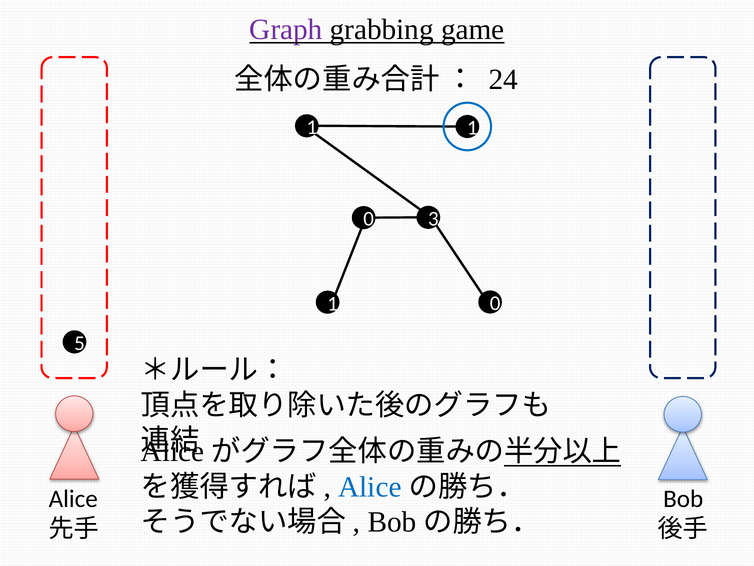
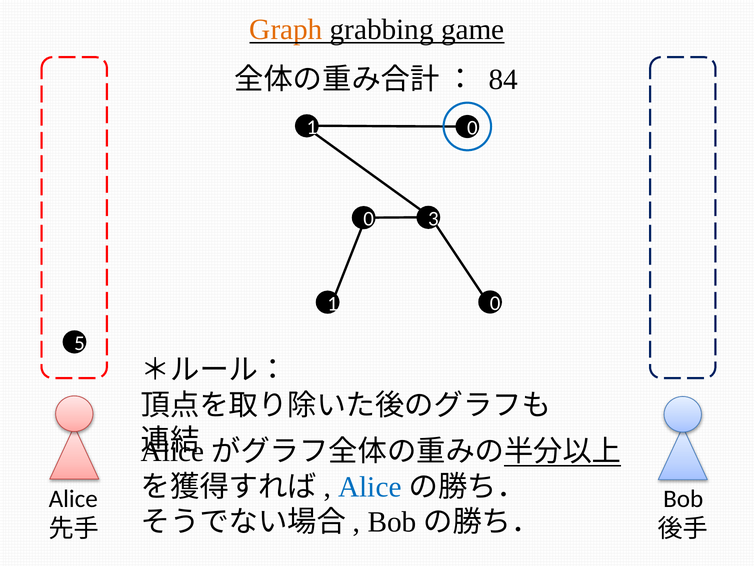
Graph colour: purple -> orange (286, 30)
24: 24 -> 84 (503, 80)
1 1: 1 -> 0 (472, 128)
